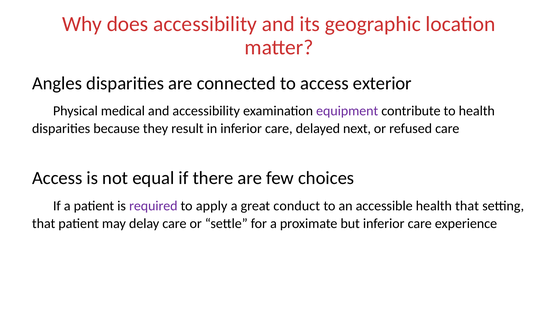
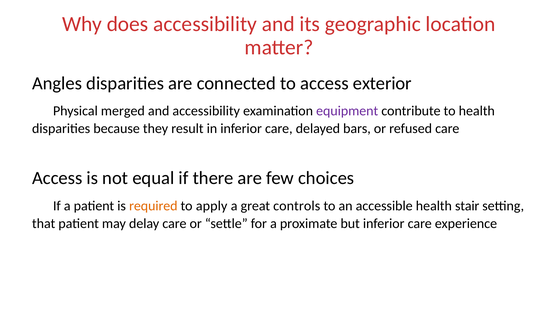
medical: medical -> merged (123, 111)
next: next -> bars (357, 128)
required colour: purple -> orange (153, 206)
conduct: conduct -> controls (297, 206)
health that: that -> stair (467, 206)
